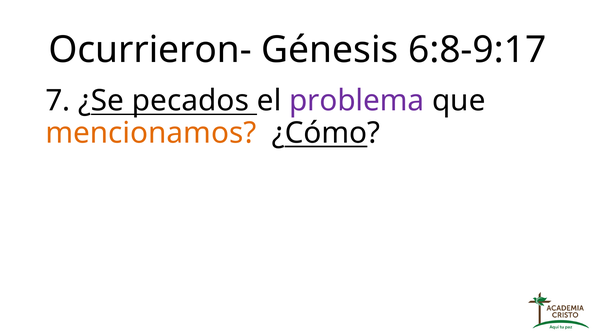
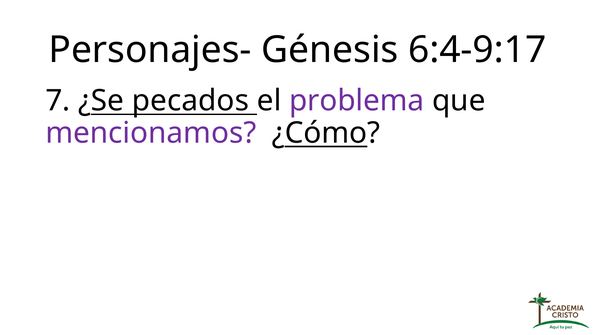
Ocurrieron-: Ocurrieron- -> Personajes- (150, 50)
6:8-9:17: 6:8-9:17 -> 6:4-9:17 (477, 50)
mencionamos colour: orange -> purple (151, 133)
